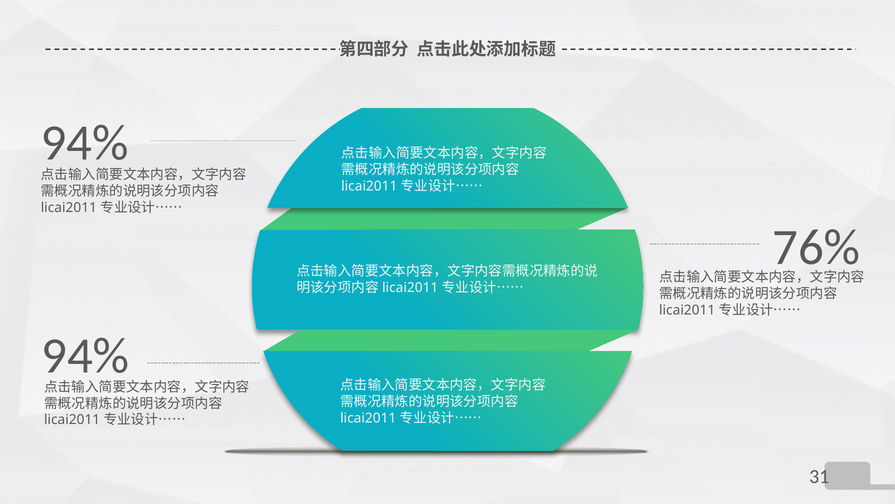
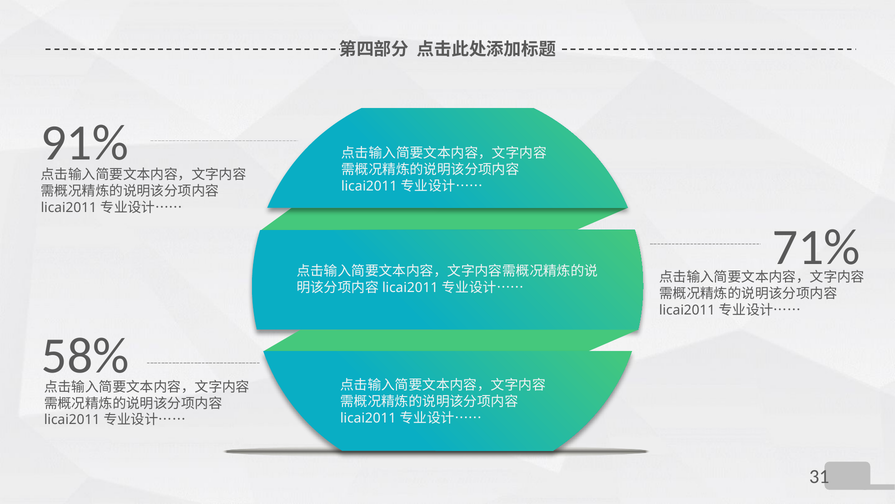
94%: 94% -> 91% (85, 143)
76%: 76% -> 71% (816, 247)
94%: 94% -> 58% (85, 356)
